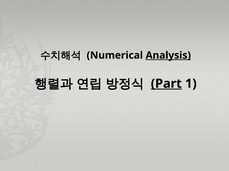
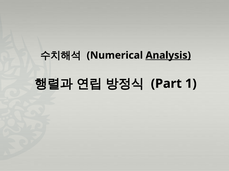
Part underline: present -> none (166, 84)
